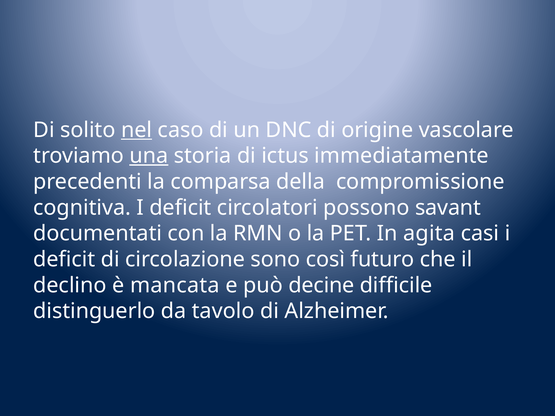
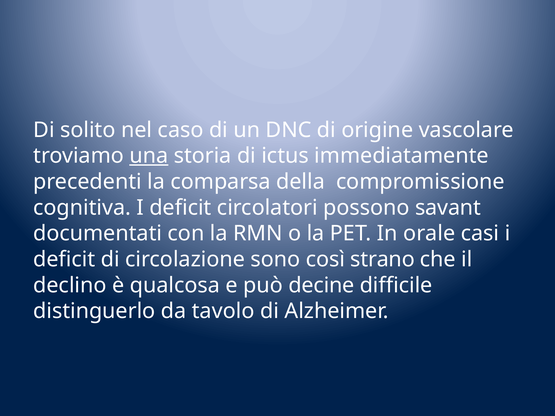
nel underline: present -> none (137, 130)
agita: agita -> orale (429, 234)
futuro: futuro -> strano (383, 260)
mancata: mancata -> qualcosa (175, 285)
